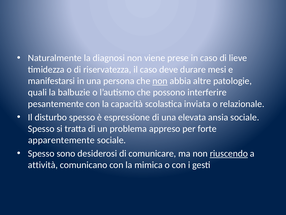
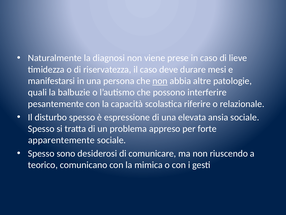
inviata: inviata -> riferire (197, 104)
riuscendo underline: present -> none (229, 153)
attività: attività -> teorico (43, 165)
